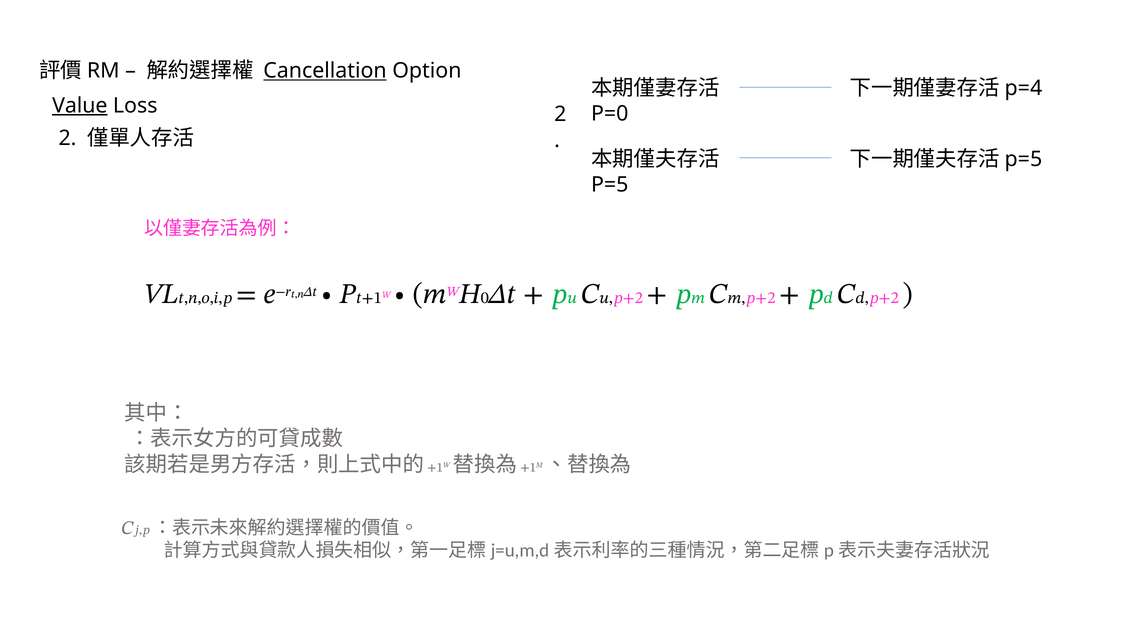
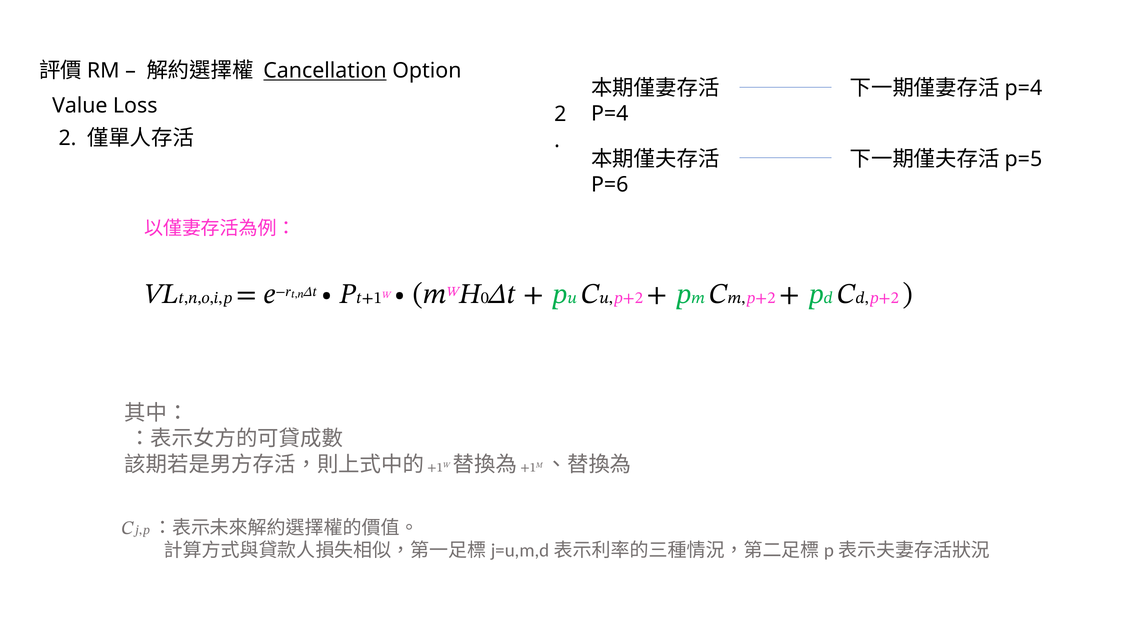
Value underline: present -> none (80, 105)
P=0: P=0 -> P=4 (610, 114)
P=5: P=5 -> P=6 (610, 185)
